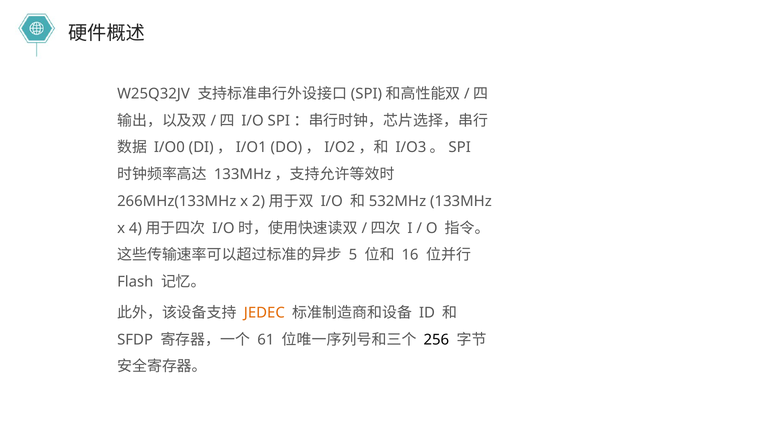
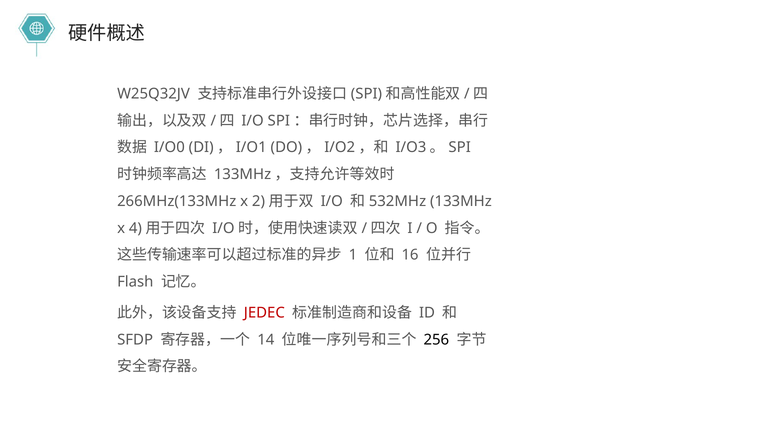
5: 5 -> 1 (353, 255)
JEDEC colour: orange -> red (264, 313)
61: 61 -> 14 (266, 340)
